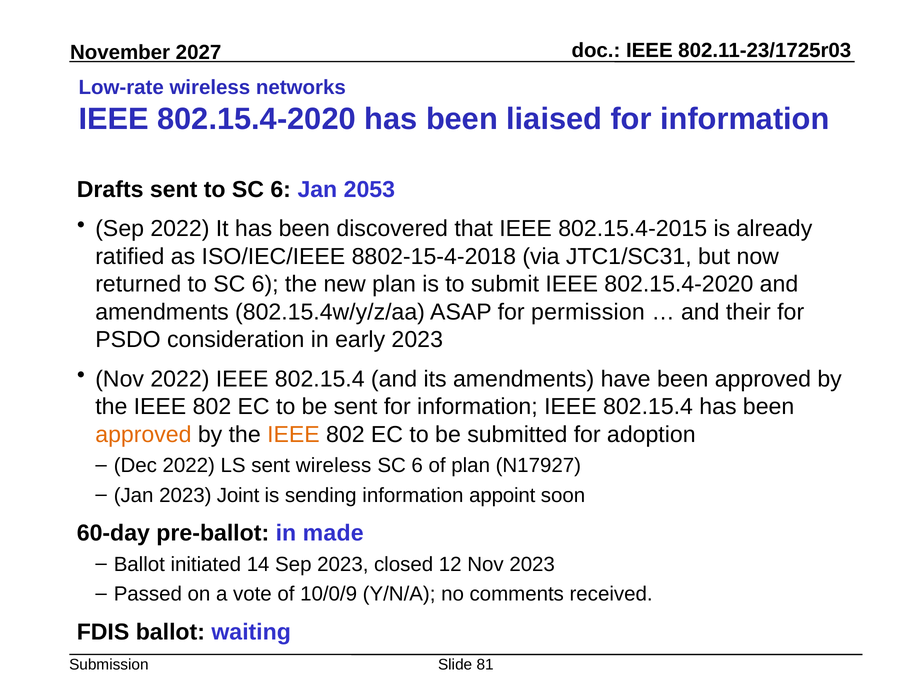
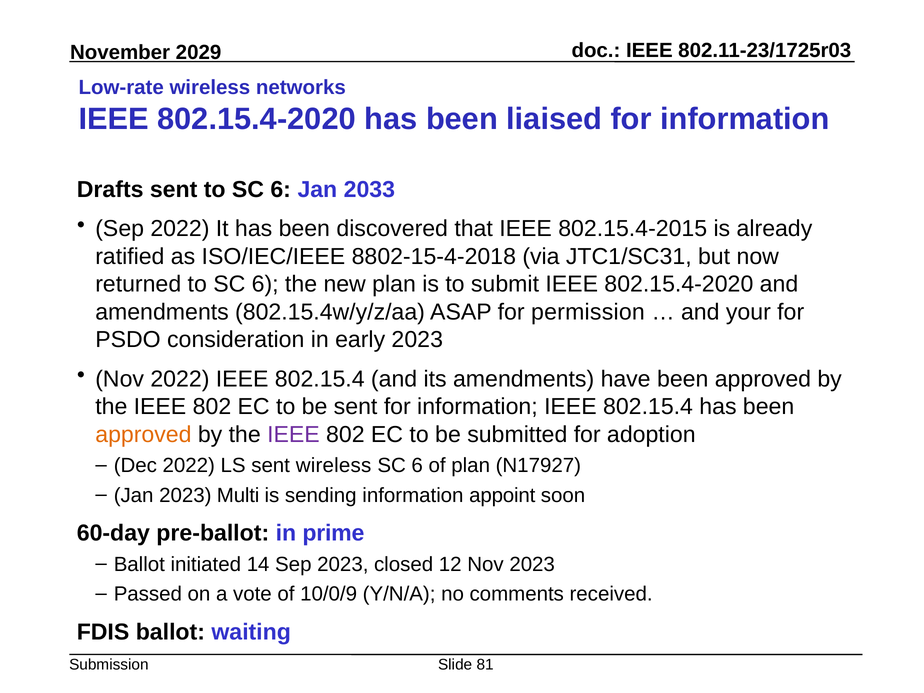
2027: 2027 -> 2029 (199, 52)
2053: 2053 -> 2033 (369, 190)
their: their -> your (748, 312)
IEEE colour: orange -> purple (293, 434)
Joint: Joint -> Multi (238, 495)
made: made -> prime (333, 533)
